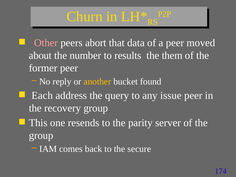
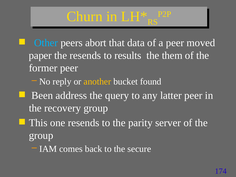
Other colour: pink -> light blue (46, 43)
about: about -> paper (40, 55)
the number: number -> resends (85, 55)
Each: Each -> Been (42, 96)
issue: issue -> latter (171, 96)
